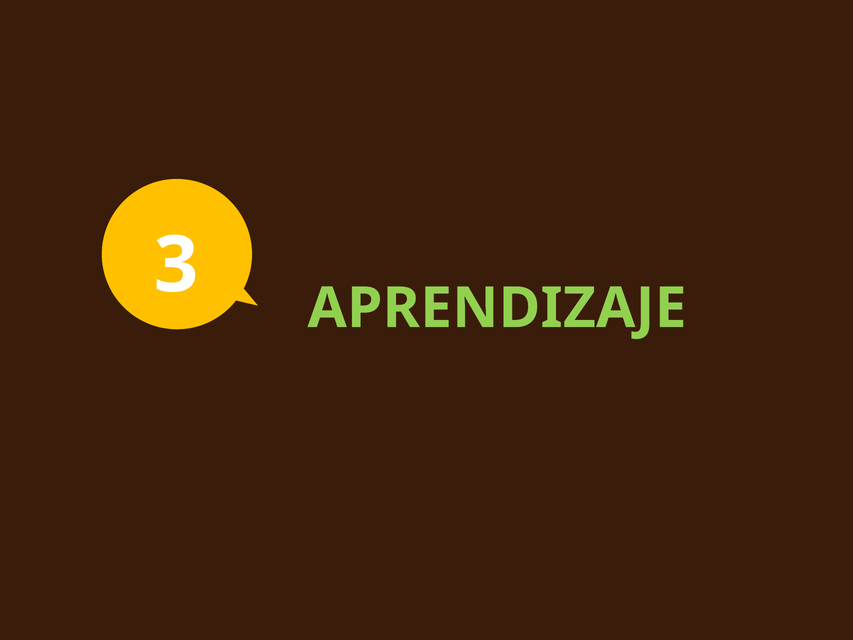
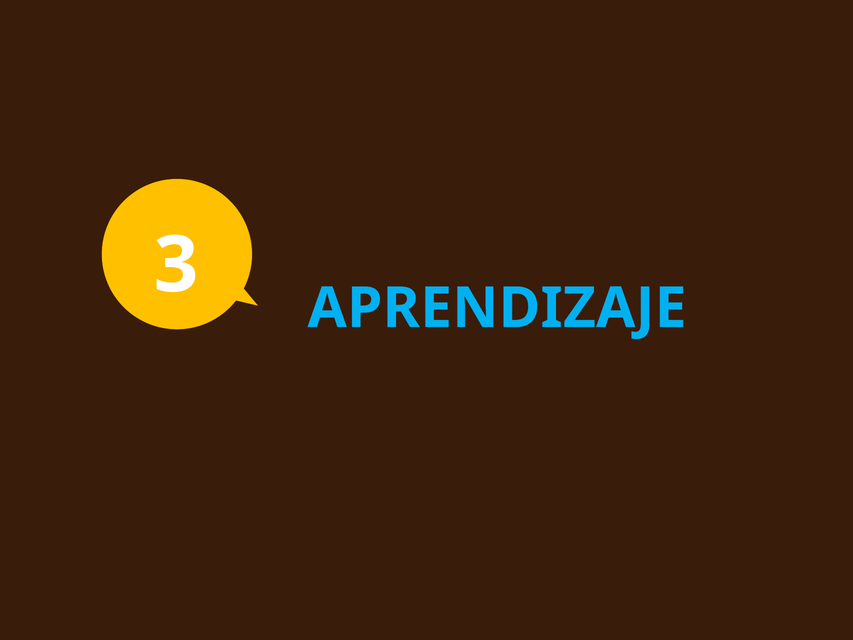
APRENDIZAJE colour: light green -> light blue (497, 308)
